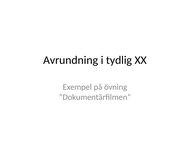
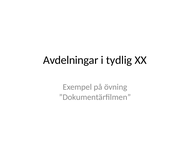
Avrundning: Avrundning -> Avdelningar (71, 60)
